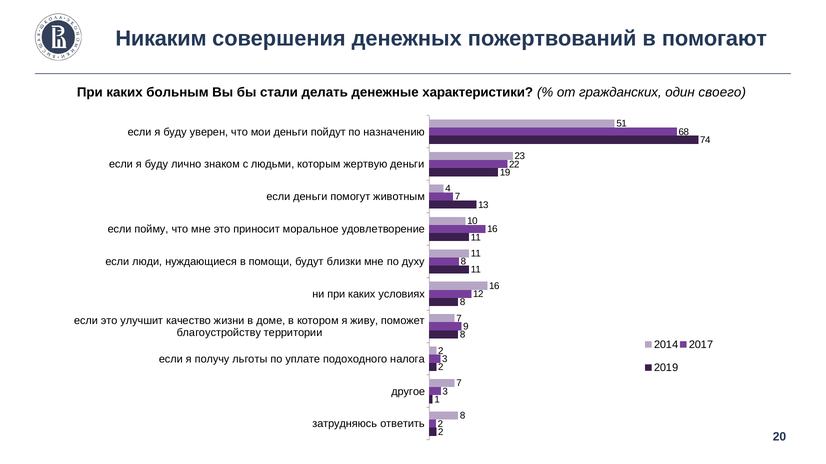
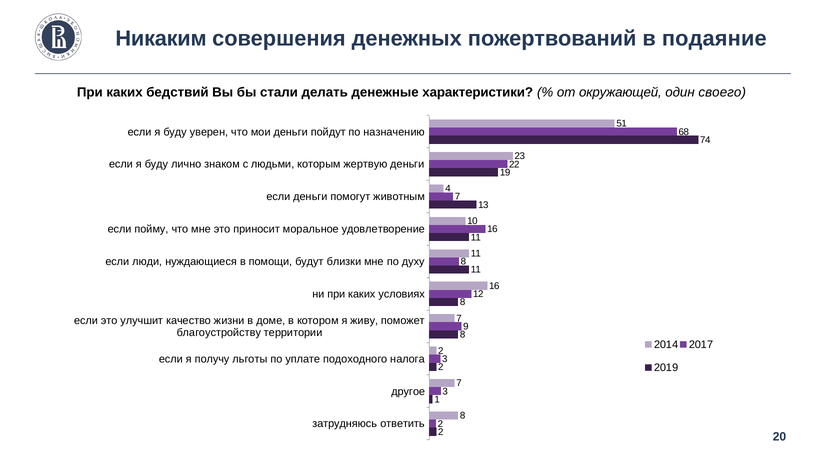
помогают: помогают -> подаяние (714, 39)
больным: больным -> бедствий (177, 92)
гражданских: гражданских -> окружающей (620, 92)
